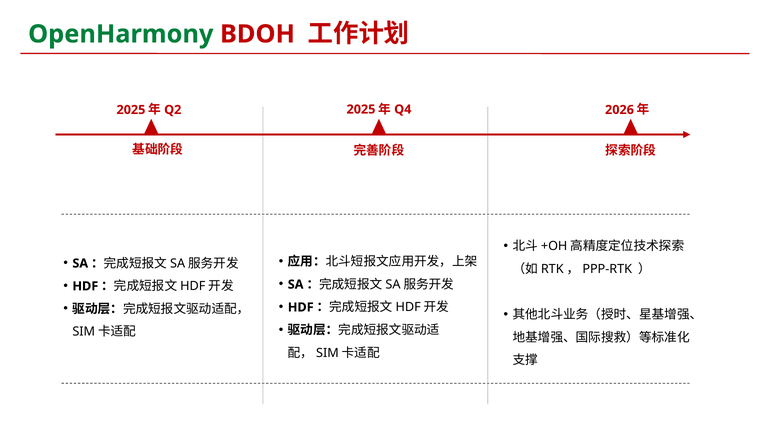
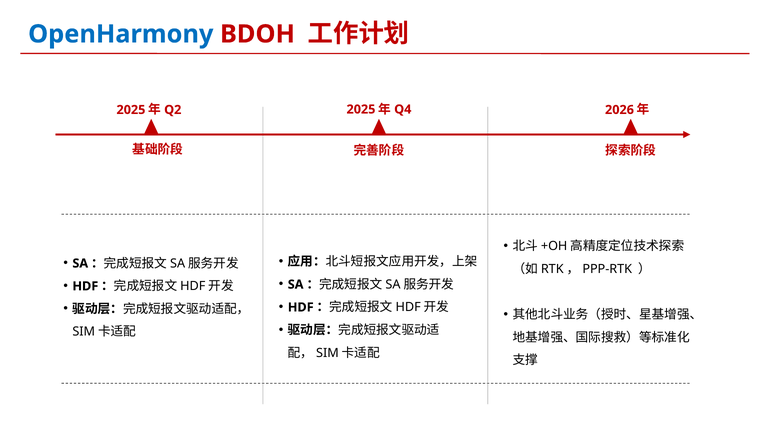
OpenHarmony colour: green -> blue (121, 34)
